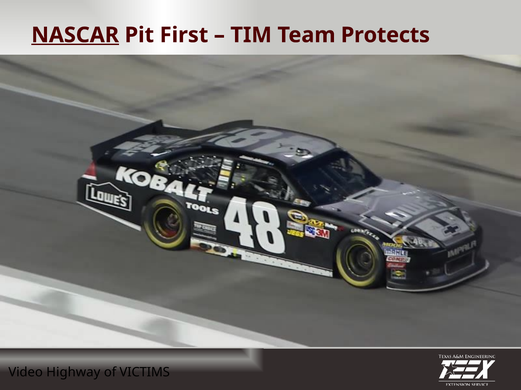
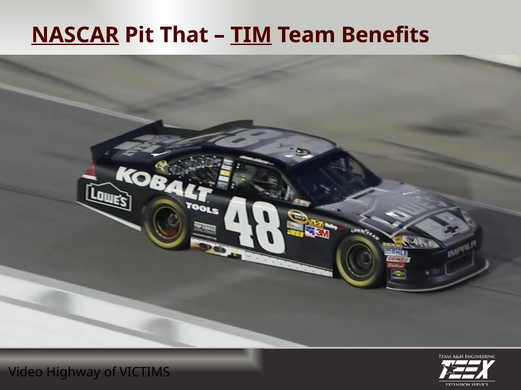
First: First -> That (184, 35)
TIM underline: none -> present (251, 35)
Protects: Protects -> Benefits (385, 35)
